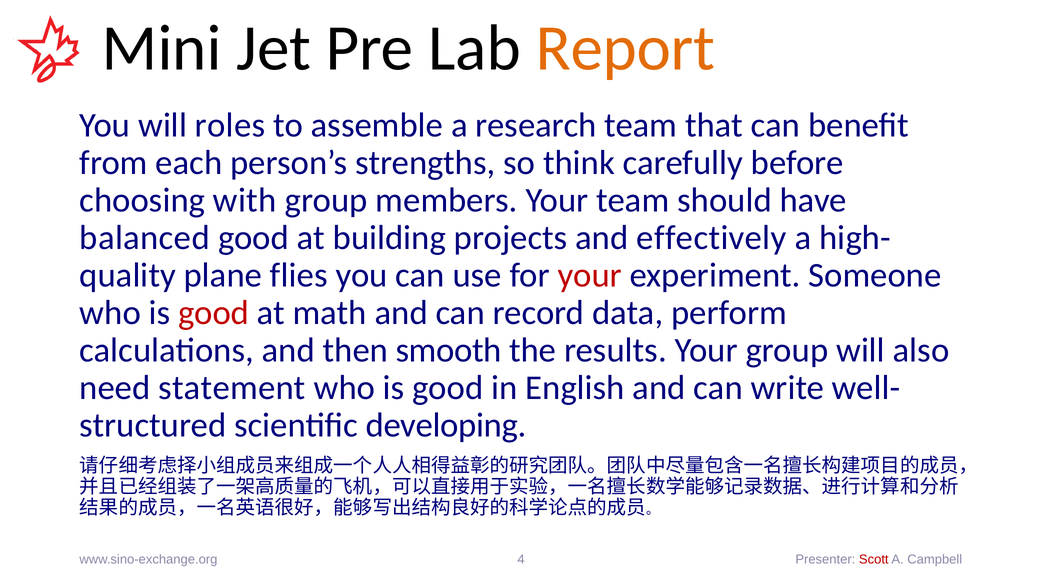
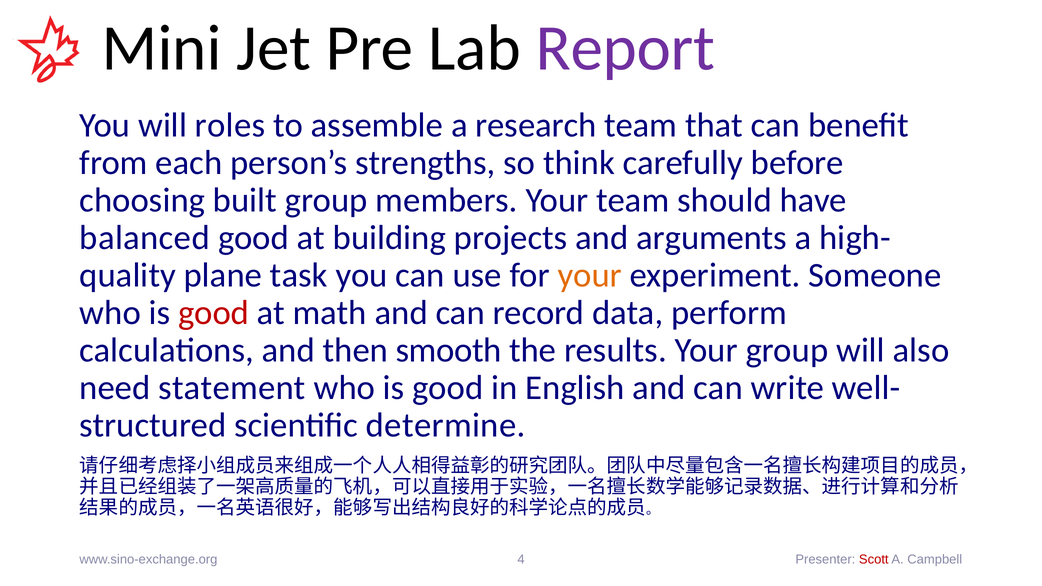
Report colour: orange -> purple (625, 48)
with: with -> built (245, 200)
effectively: effectively -> arguments (712, 238)
flies: flies -> task (299, 275)
your colour: red -> orange (590, 275)
developing: developing -> determine (446, 426)
